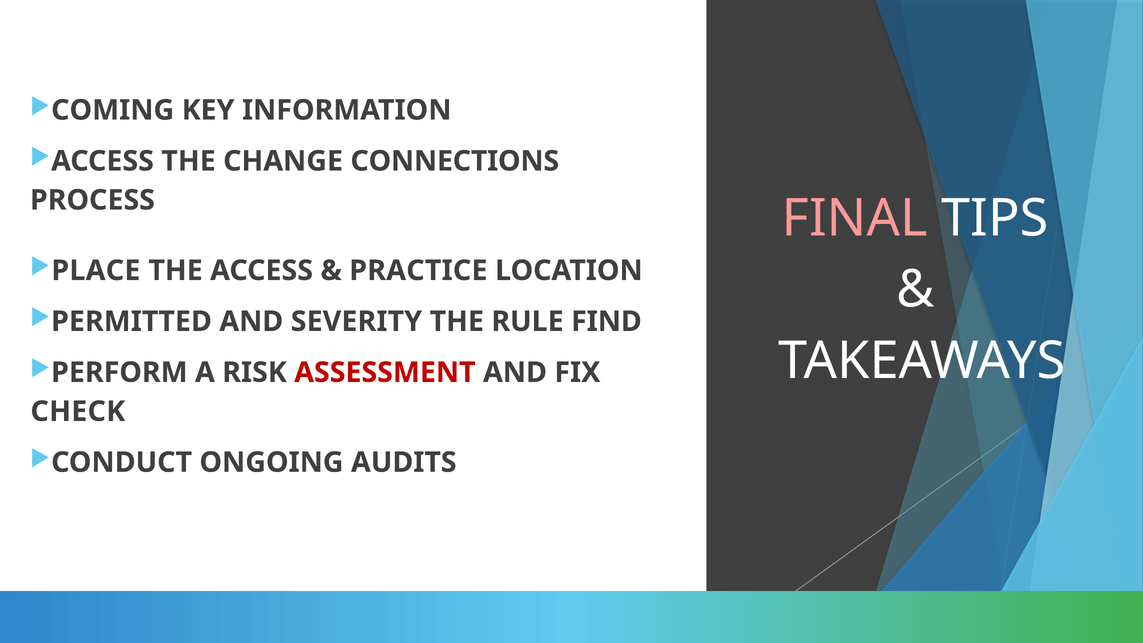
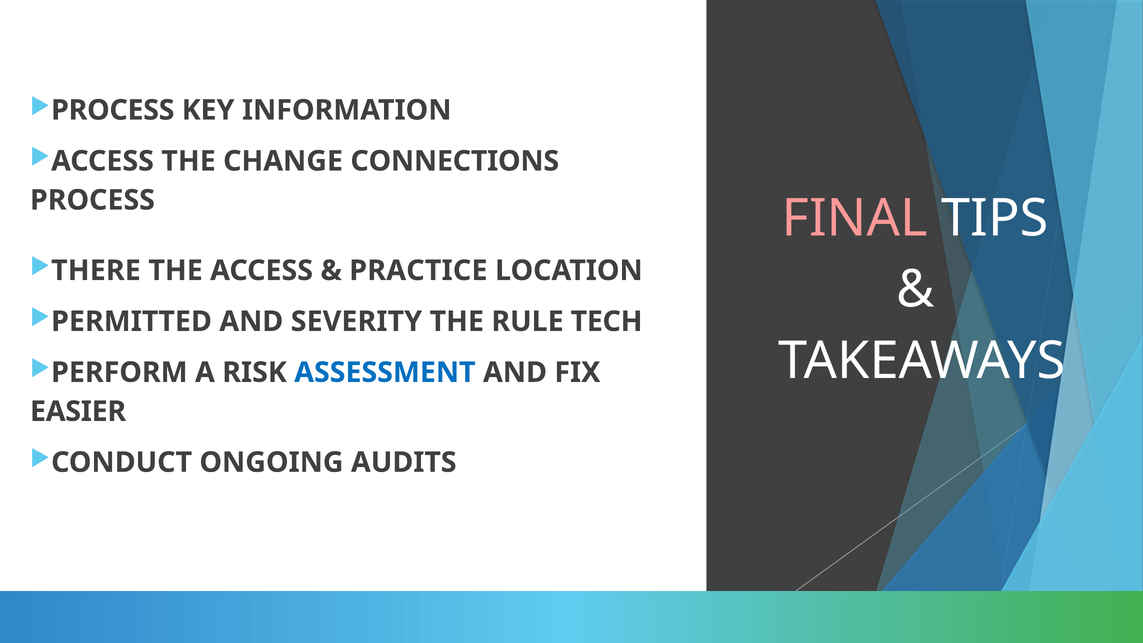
COMING: COMING -> PROCESS (113, 110)
PLACE: PLACE -> THERE (96, 271)
FIND: FIND -> TECH (607, 321)
ASSESSMENT colour: red -> blue (385, 372)
CHECK: CHECK -> EASIER (78, 411)
